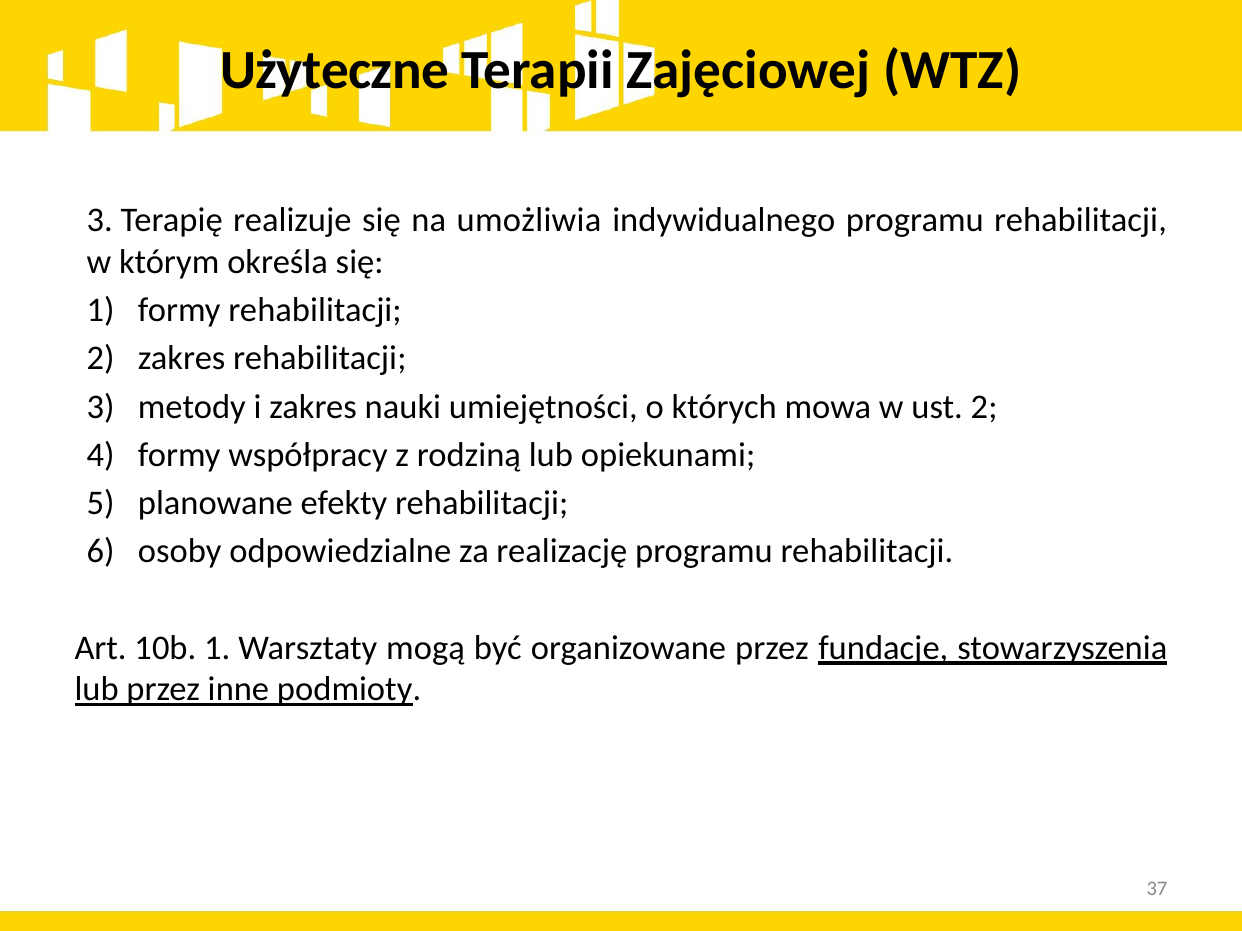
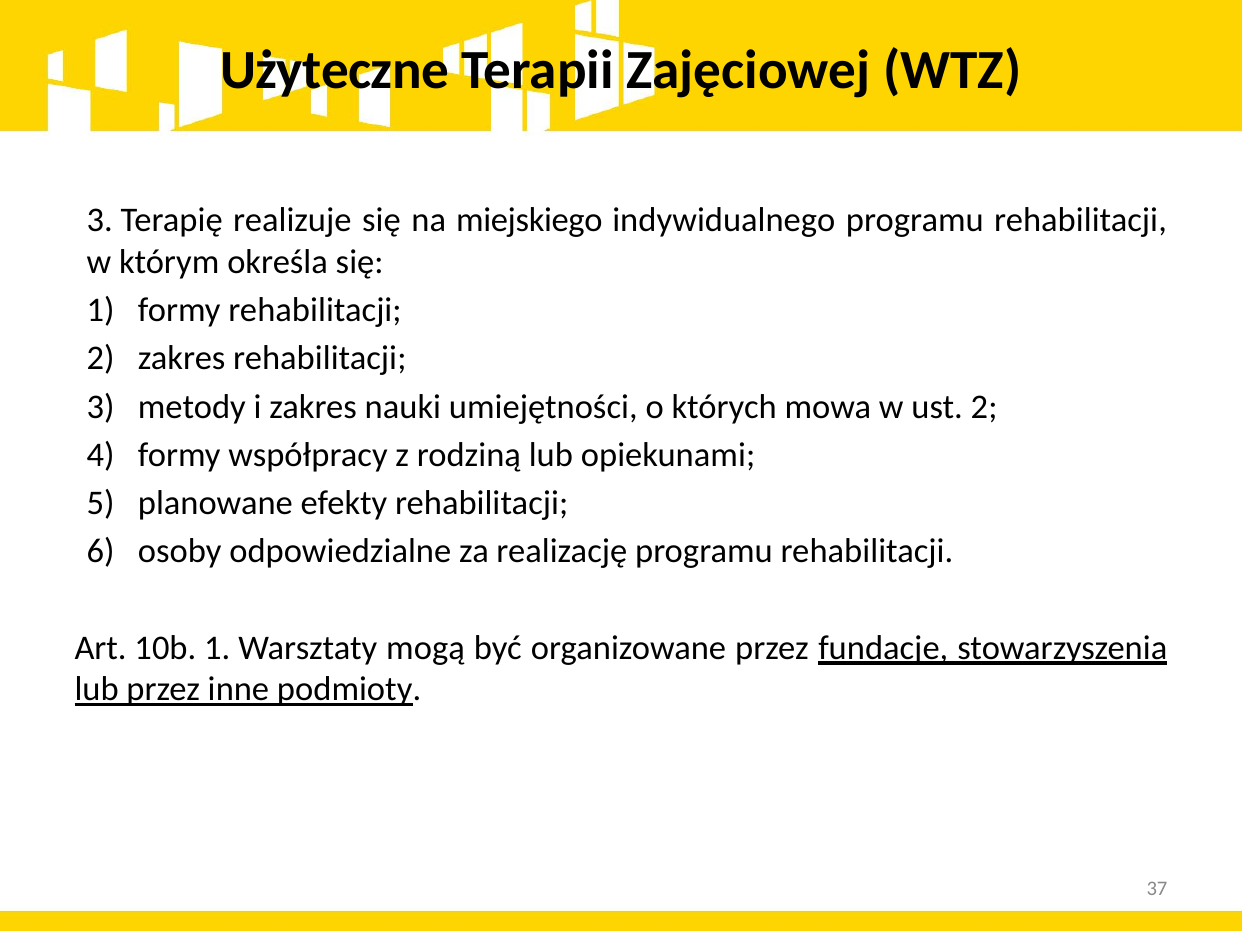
umożliwia: umożliwia -> miejskiego (529, 221)
